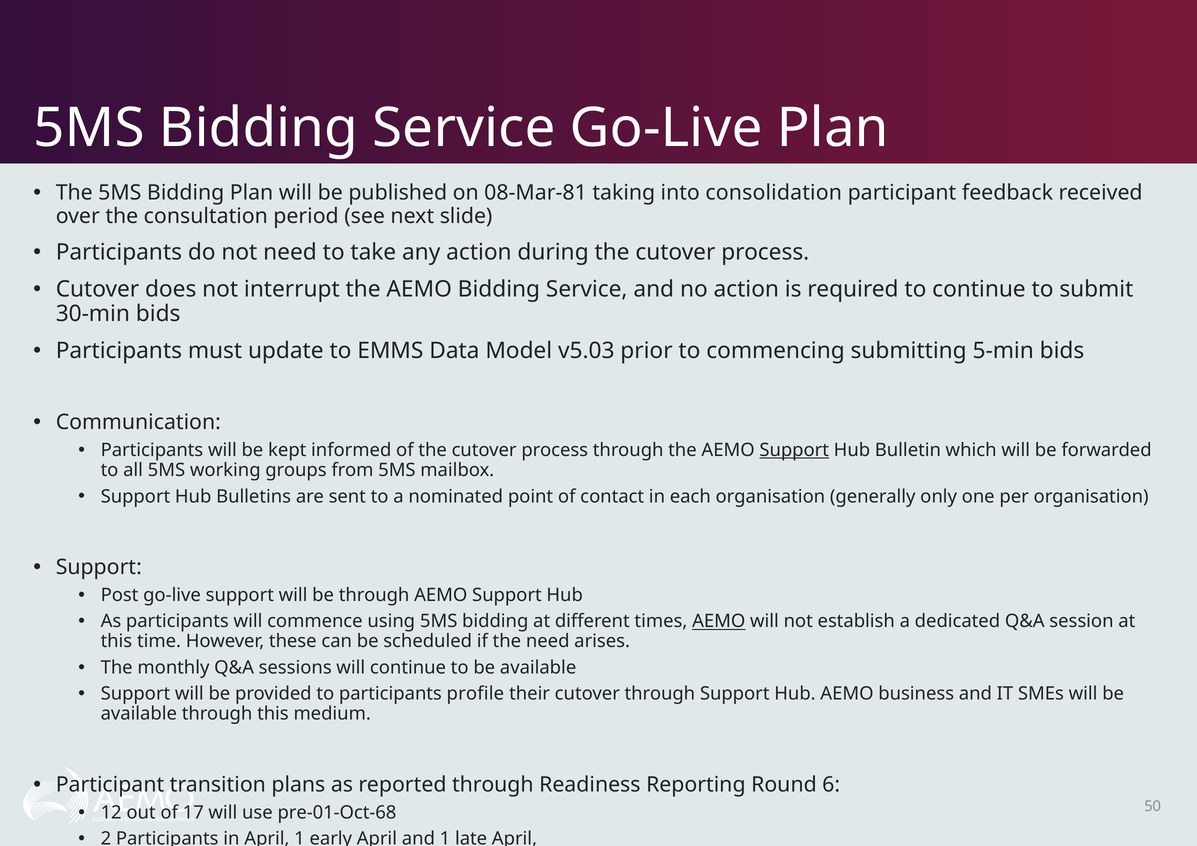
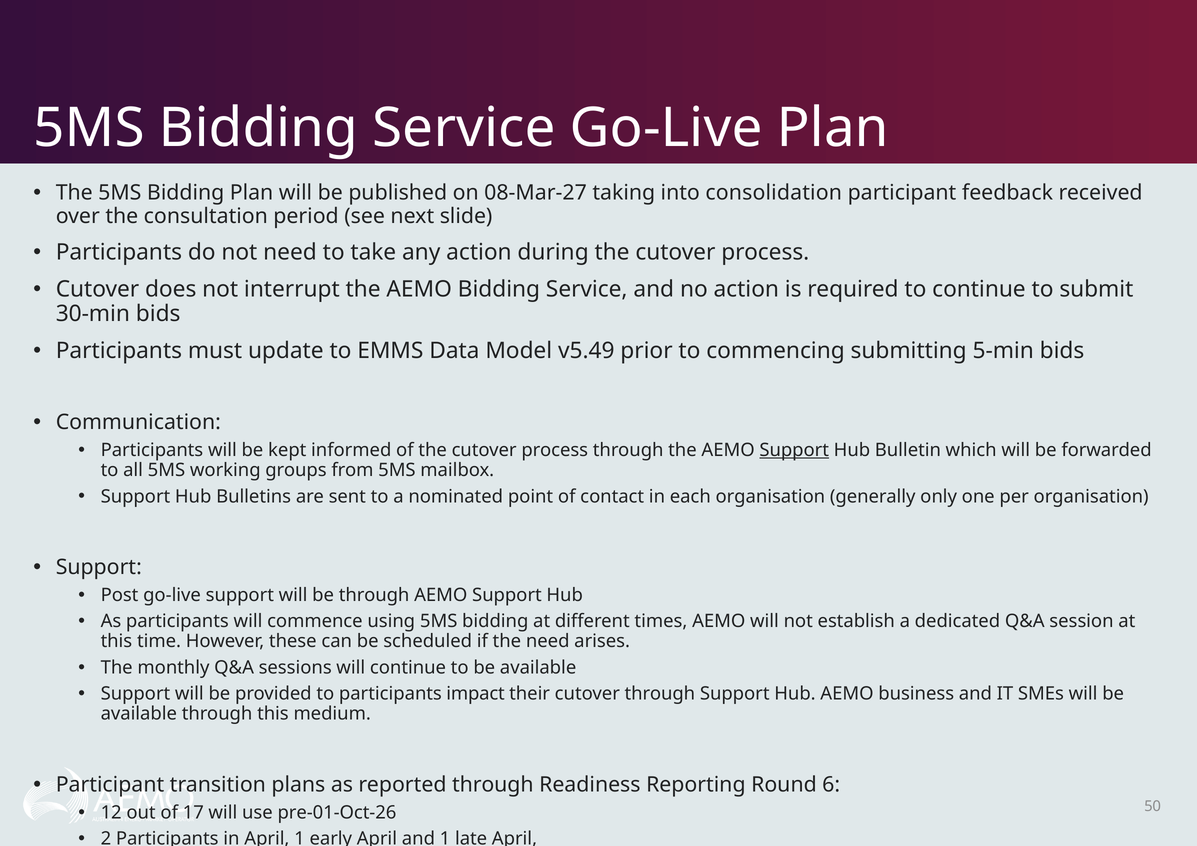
08-Mar-81: 08-Mar-81 -> 08-Mar-27 (536, 193)
v5.03: v5.03 -> v5.49 (586, 351)
AEMO underline: present -> none (719, 622)
profile: profile -> impact (476, 694)
pre-01-Oct-68: pre-01-Oct-68 -> pre-01-Oct-26 (337, 813)
